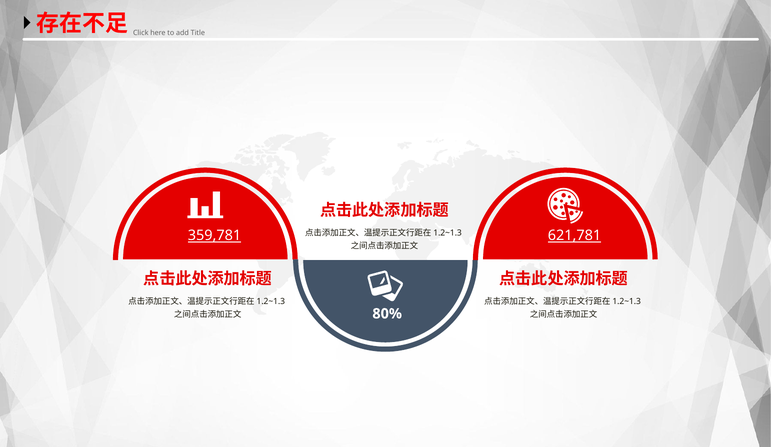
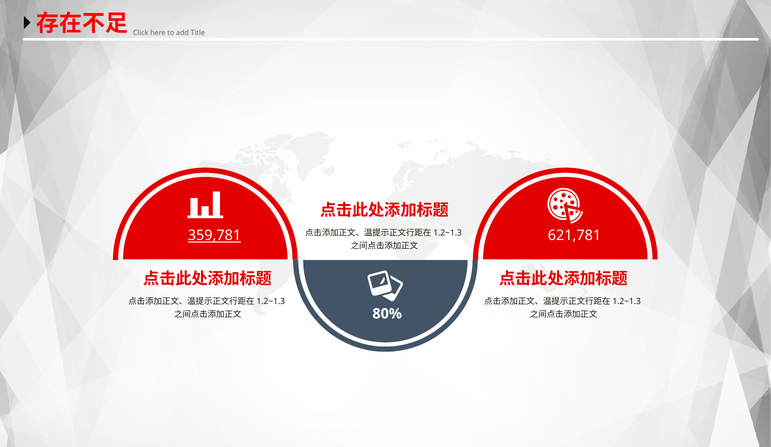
621,781 underline: present -> none (574, 235)
